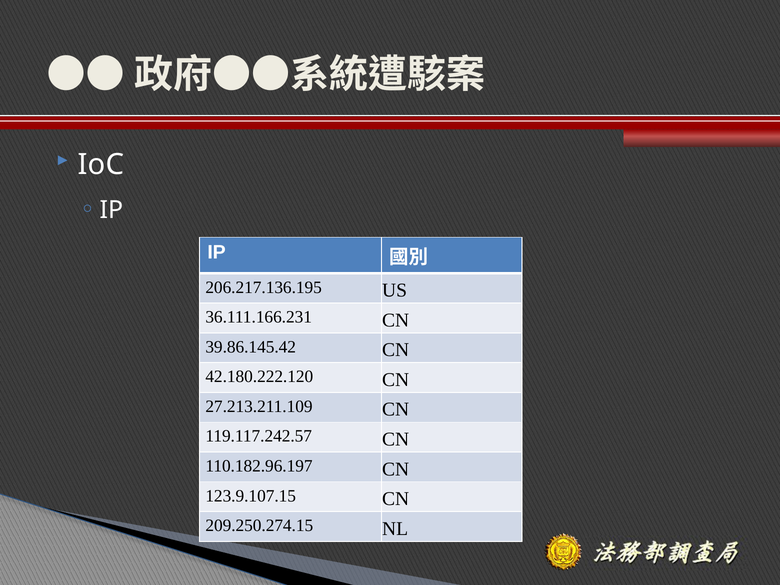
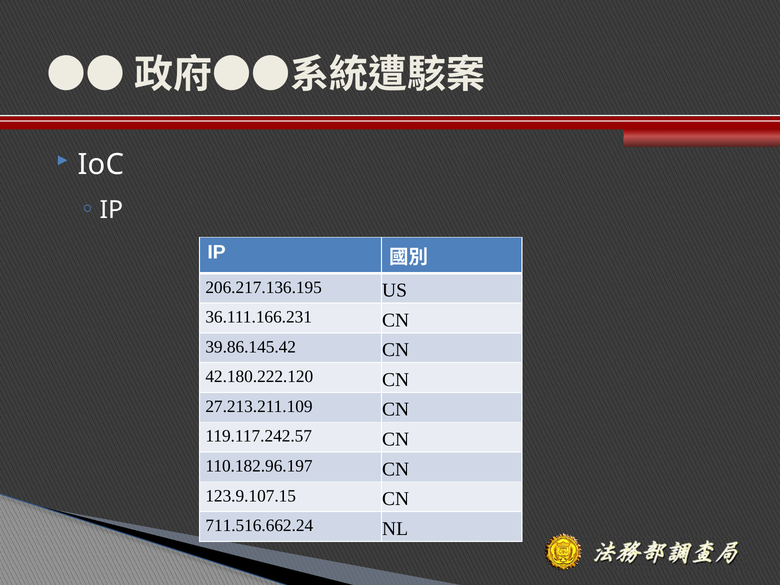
209.250.274.15: 209.250.274.15 -> 711.516.662.24 (259, 526)
